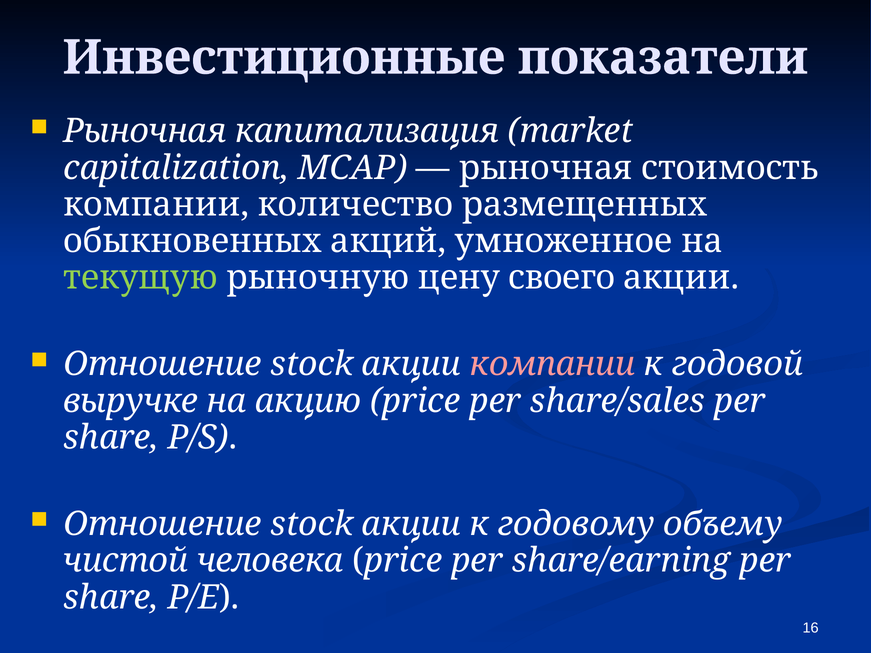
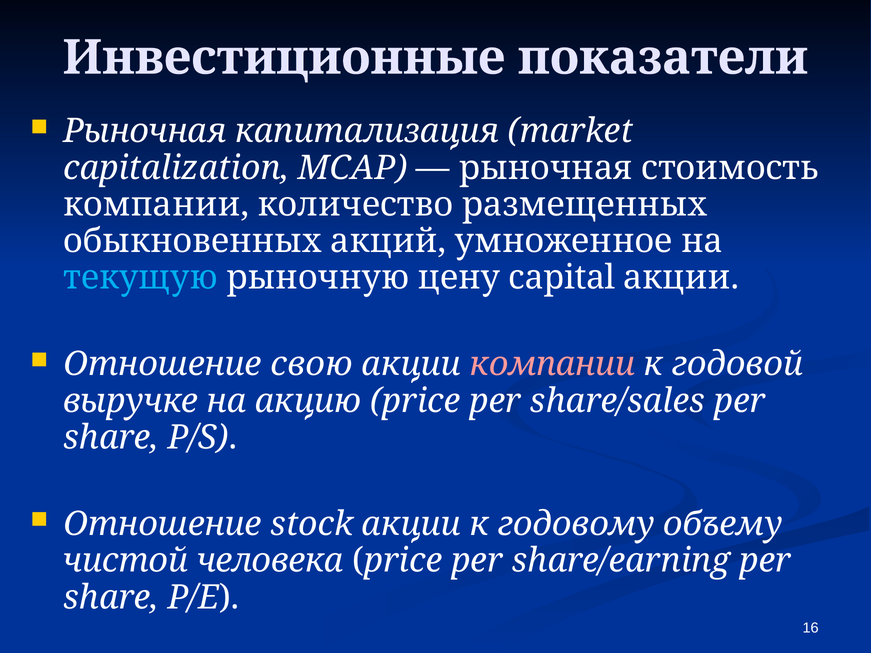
текущую colour: light green -> light blue (140, 278)
своего: своего -> capital (562, 278)
stock: stock -> свою (312, 364)
